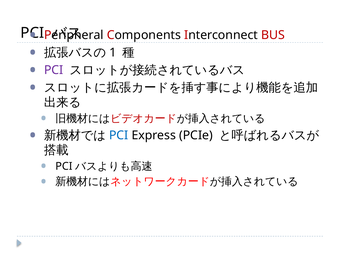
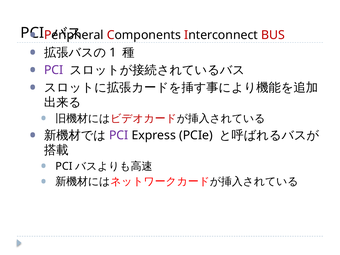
PCI colour: blue -> purple (119, 135)
